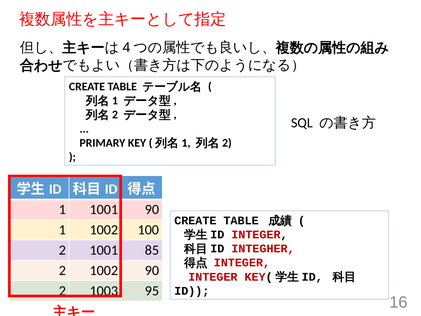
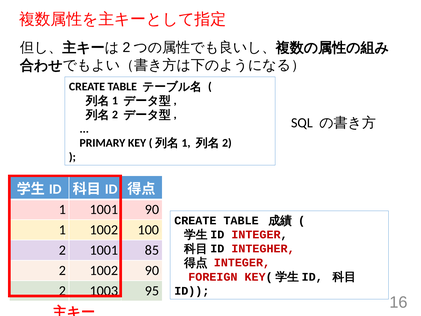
4: 4 -> 2 (126, 48)
INTEGER: INTEGER -> FOREIGN (213, 277)
